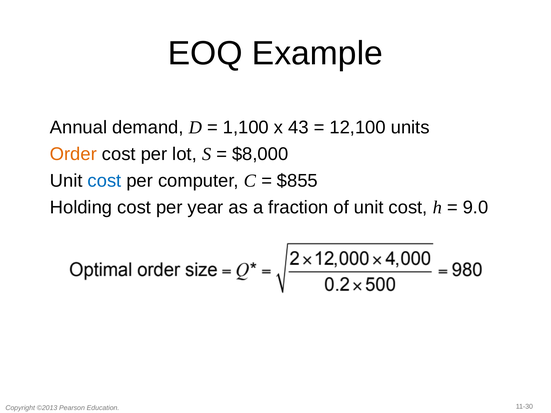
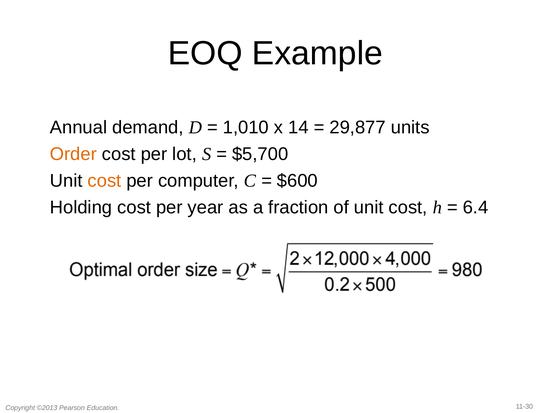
1,100: 1,100 -> 1,010 (246, 128)
43: 43 -> 14 (298, 128)
12,100: 12,100 -> 29,877 (358, 128)
$8,000: $8,000 -> $5,700 (260, 154)
cost colour: blue -> orange (104, 181)
$855: $855 -> $600 (297, 181)
9.0: 9.0 -> 6.4 (475, 208)
